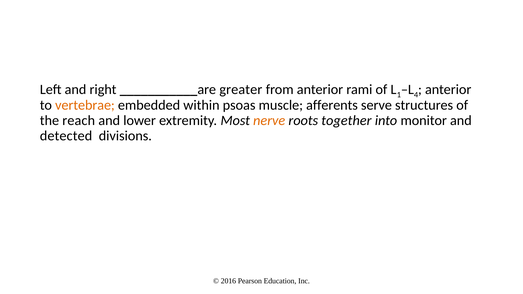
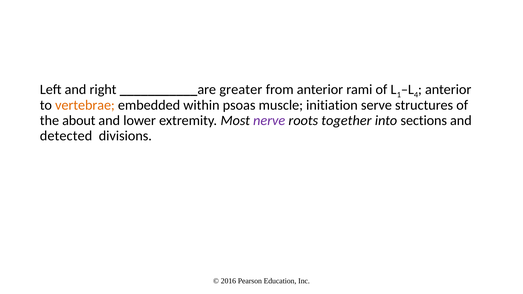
afferents: afferents -> initiation (332, 105)
reach: reach -> about (79, 121)
nerve colour: orange -> purple (269, 121)
monitor: monitor -> sections (424, 121)
